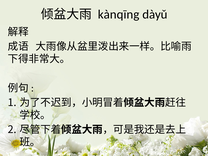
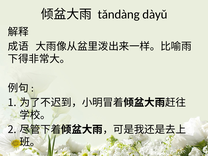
kànqīng: kànqīng -> tǎndàng (119, 14)
